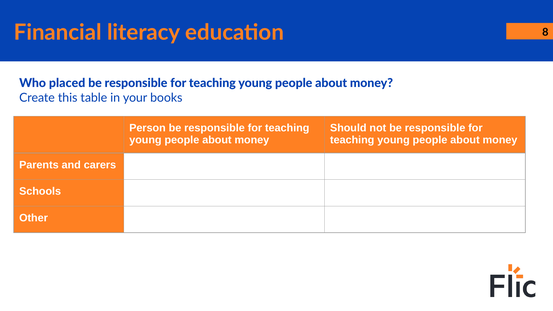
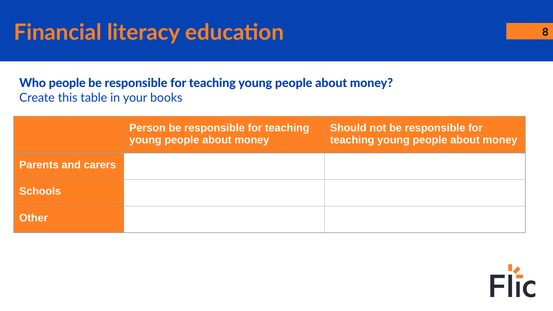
Who placed: placed -> people (67, 83)
